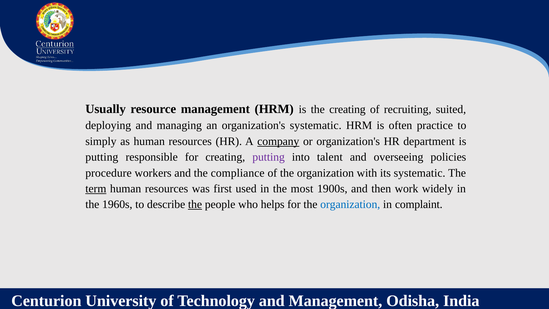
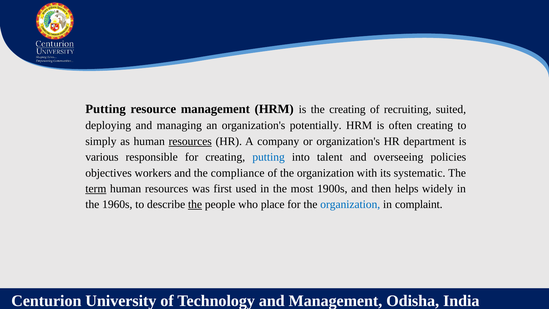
Usually: Usually -> Putting (106, 109)
organization's systematic: systematic -> potentially (316, 125)
often practice: practice -> creating (435, 125)
resources underline: none -> present (190, 141)
company underline: present -> none (278, 141)
putting: putting -> various (102, 157)
putting colour: purple -> blue (269, 157)
procedure: procedure -> objectives (109, 173)
work: work -> helps (407, 189)
helps: helps -> place (273, 204)
